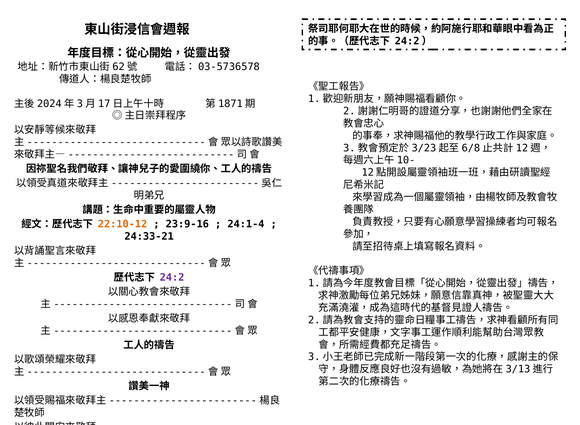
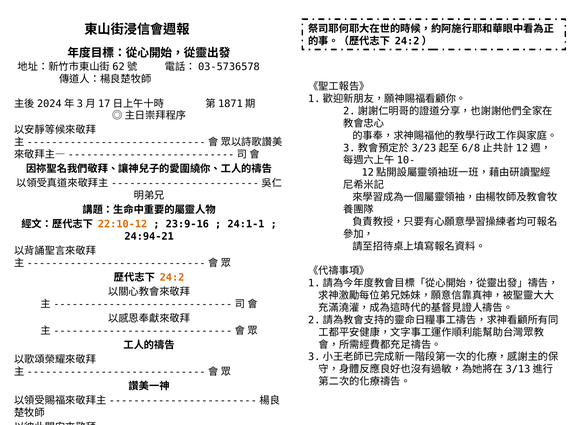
24:1-4: 24:1-4 -> 24:1-1 (246, 224)
24:33-21: 24:33-21 -> 24:94-21 (149, 236)
24:2 colour: purple -> orange (172, 277)
